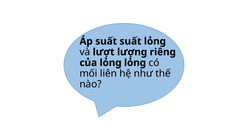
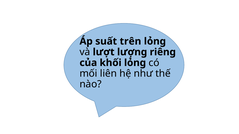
suất suất: suất -> trên (130, 41)
của lỏng: lỏng -> khối (111, 63)
